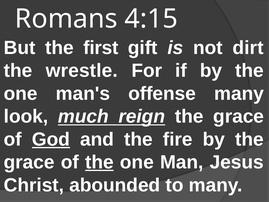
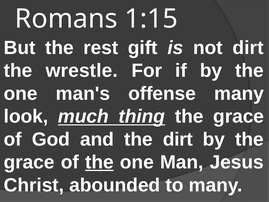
4:15: 4:15 -> 1:15 (151, 19)
first: first -> rest (101, 48)
reign: reign -> thing (142, 116)
God underline: present -> none (51, 139)
the fire: fire -> dirt (178, 139)
